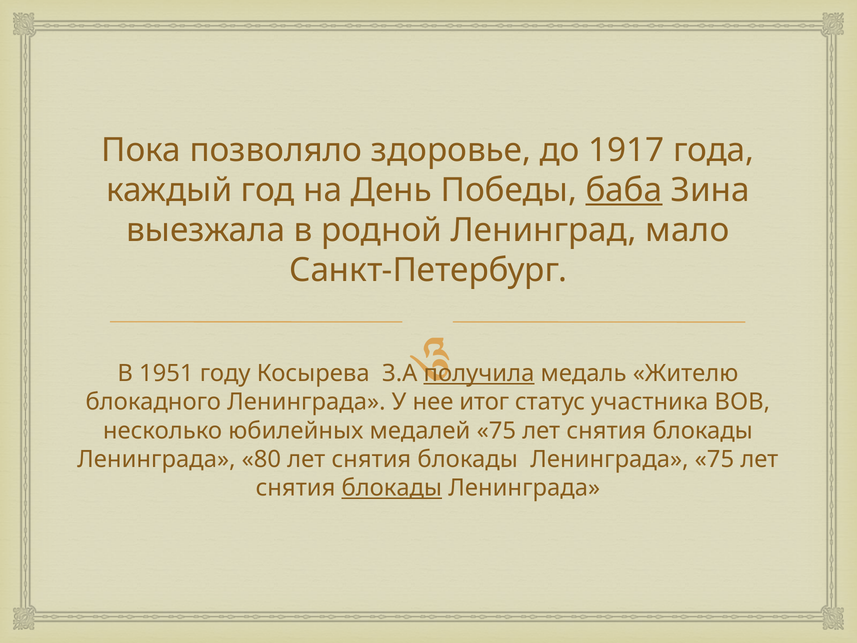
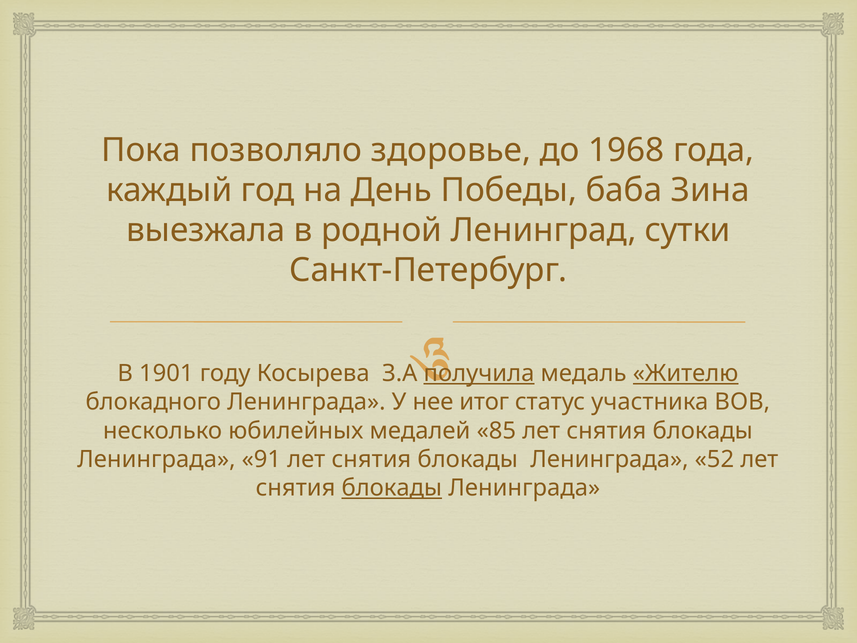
1917: 1917 -> 1968 (626, 150)
баба underline: present -> none (624, 190)
мало: мало -> сутки (688, 230)
1951: 1951 -> 1901 (166, 373)
Жителю underline: none -> present (686, 373)
медалей 75: 75 -> 85 (496, 430)
80: 80 -> 91 (261, 459)
Ленинграда 75: 75 -> 52 (714, 459)
